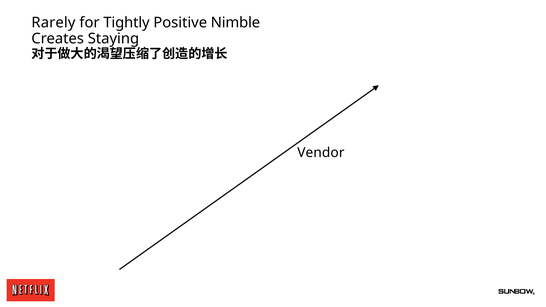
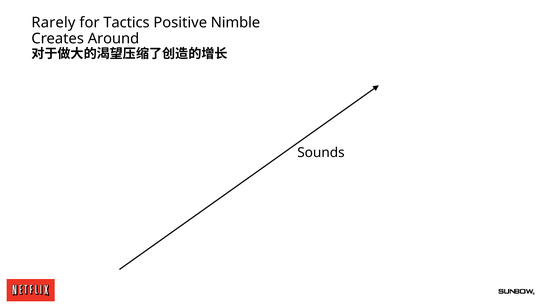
Tightly: Tightly -> Tactics (127, 23)
Staying: Staying -> Around (113, 39)
Vendor: Vendor -> Sounds (321, 153)
